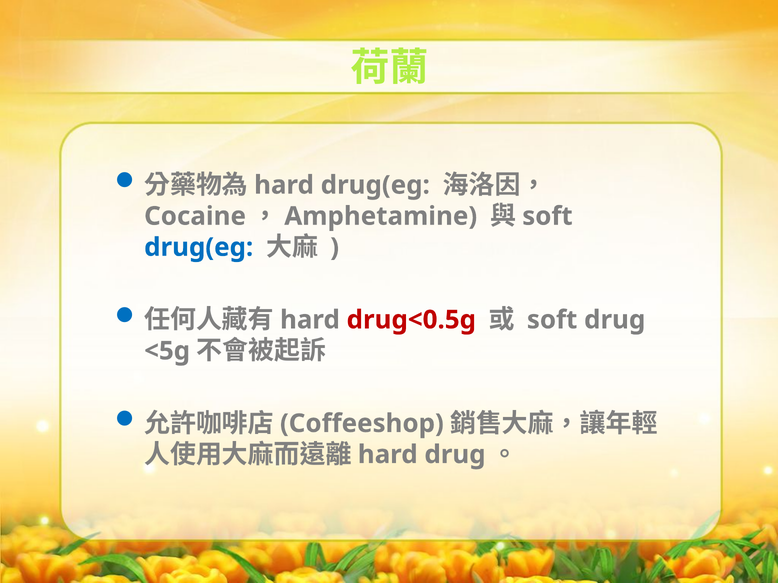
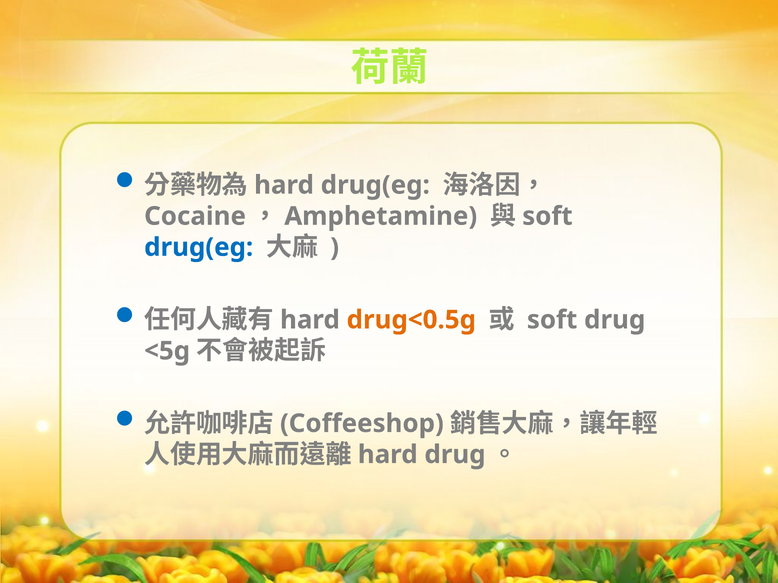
drug<0.5g colour: red -> orange (411, 320)
